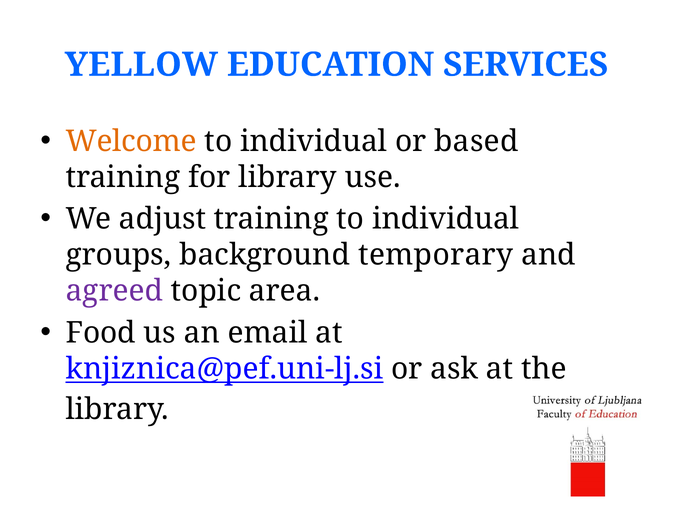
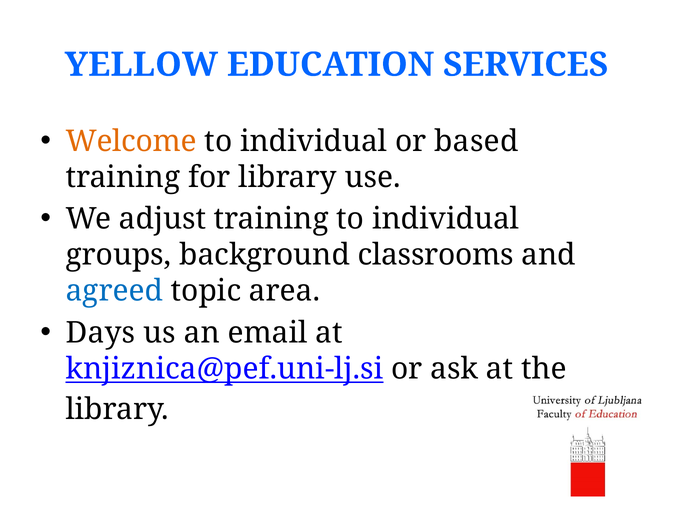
temporary: temporary -> classrooms (436, 255)
agreed colour: purple -> blue (114, 291)
Food: Food -> Days (100, 333)
